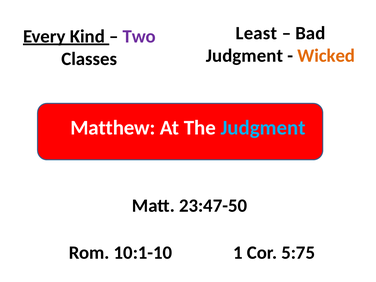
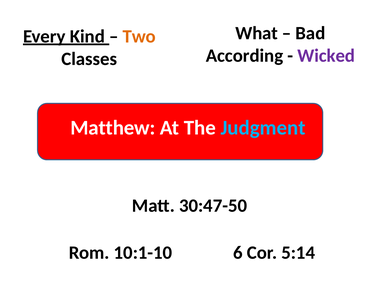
Least: Least -> What (257, 33)
Two colour: purple -> orange (139, 36)
Judgment: Judgment -> According (244, 56)
Wicked colour: orange -> purple (326, 56)
23:47-50: 23:47-50 -> 30:47-50 (213, 206)
1: 1 -> 6 (238, 253)
5:75: 5:75 -> 5:14 (298, 253)
